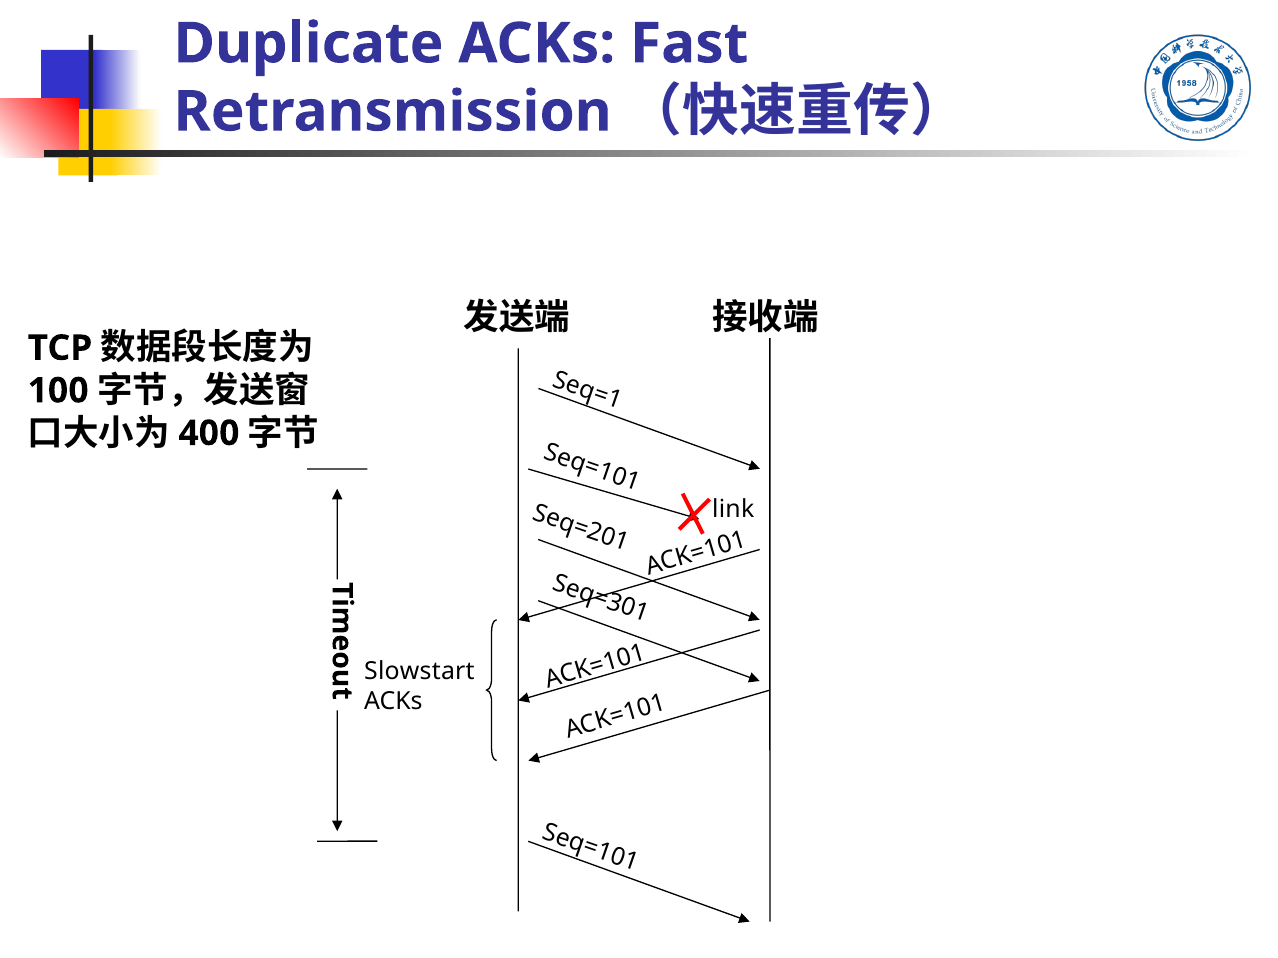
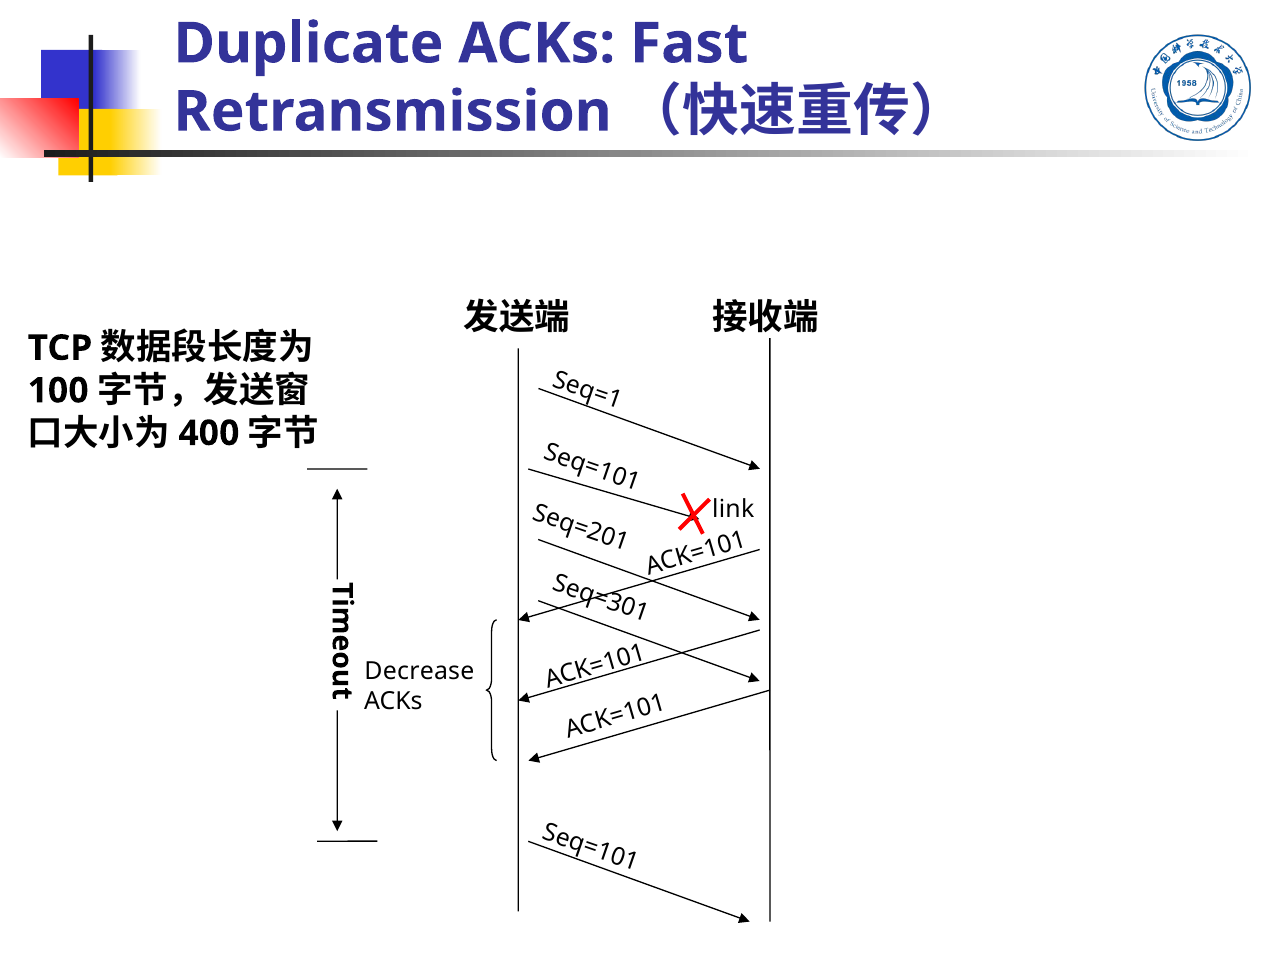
Slowstart: Slowstart -> Decrease (419, 672)
